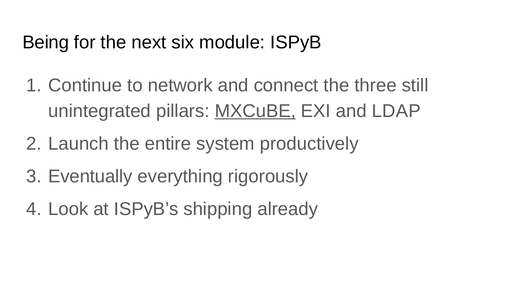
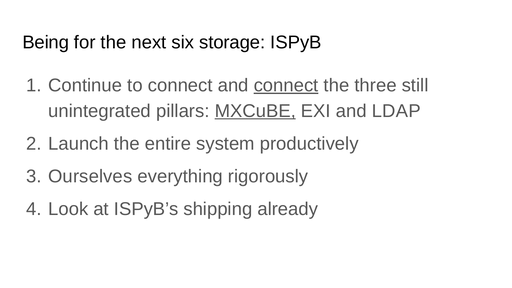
module: module -> storage (232, 42)
to network: network -> connect (180, 85)
connect underline: none -> present (286, 85)
Eventually: Eventually -> Ourselves (90, 176)
